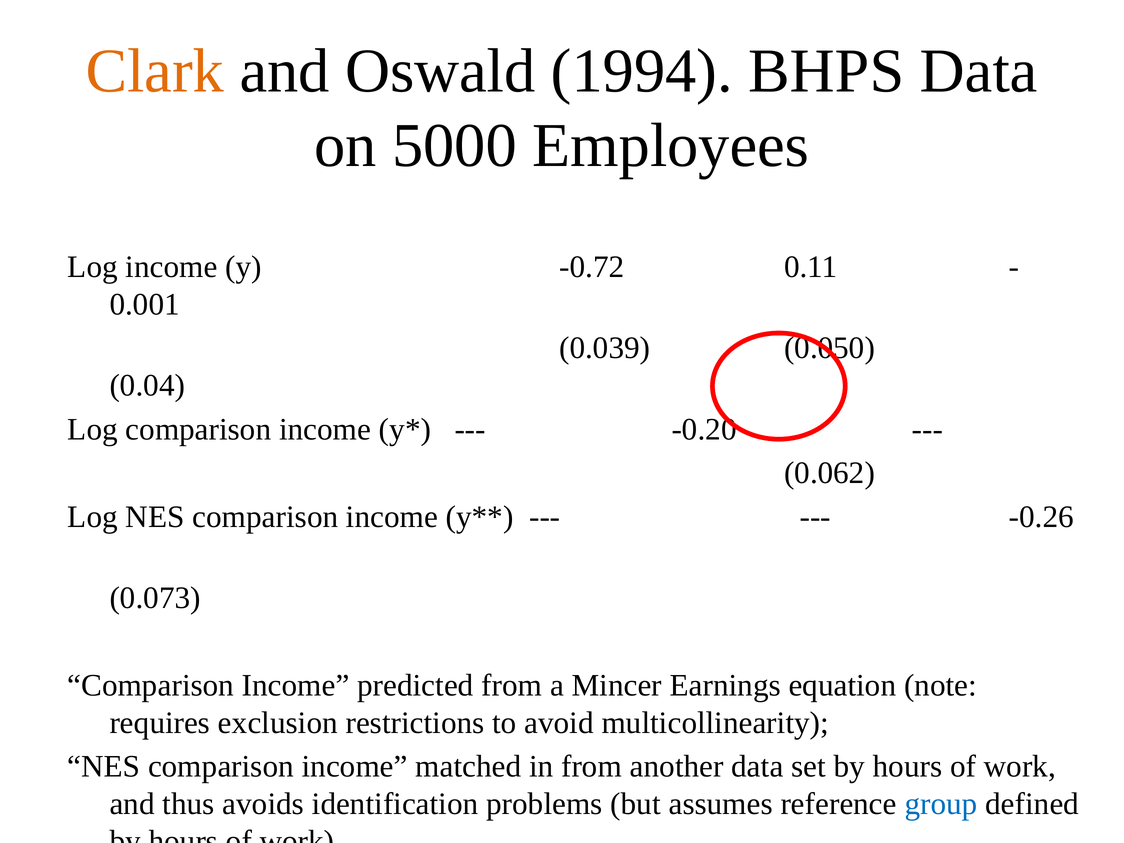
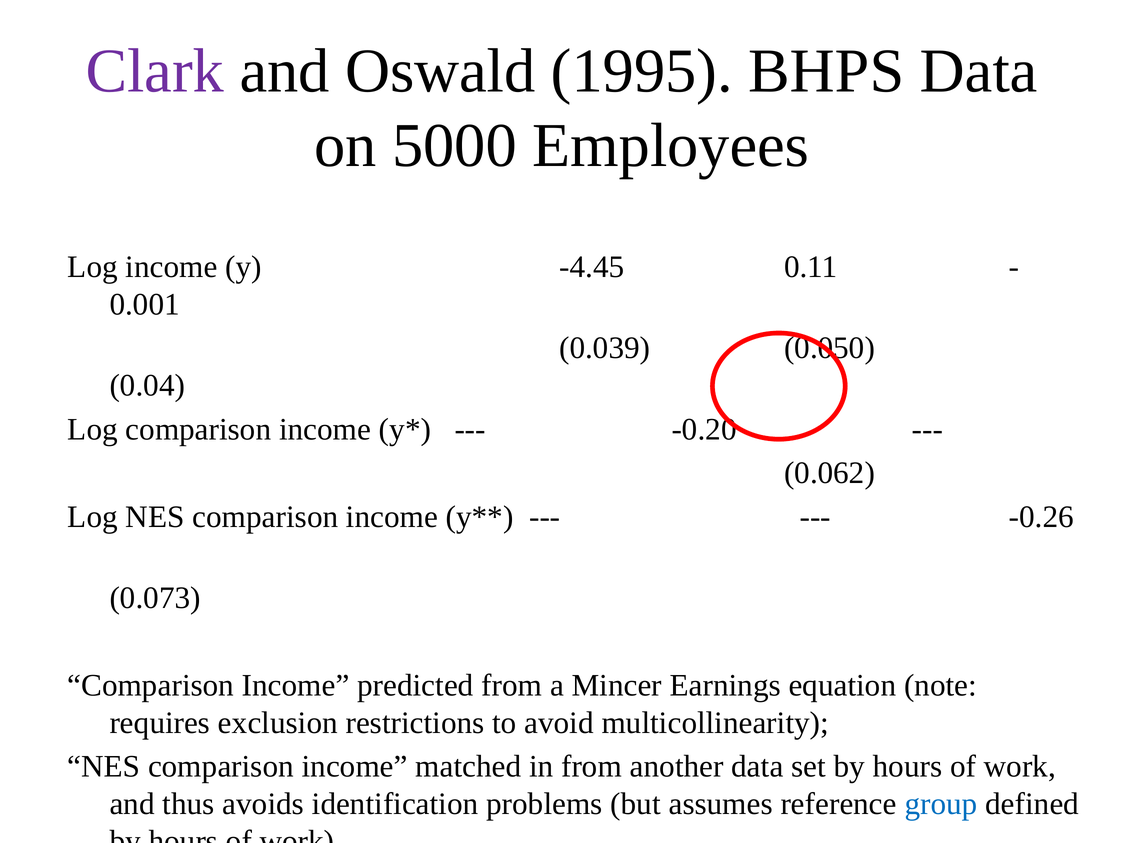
Clark colour: orange -> purple (155, 71)
1994: 1994 -> 1995 (642, 71)
-0.72: -0.72 -> -4.45 (592, 267)
